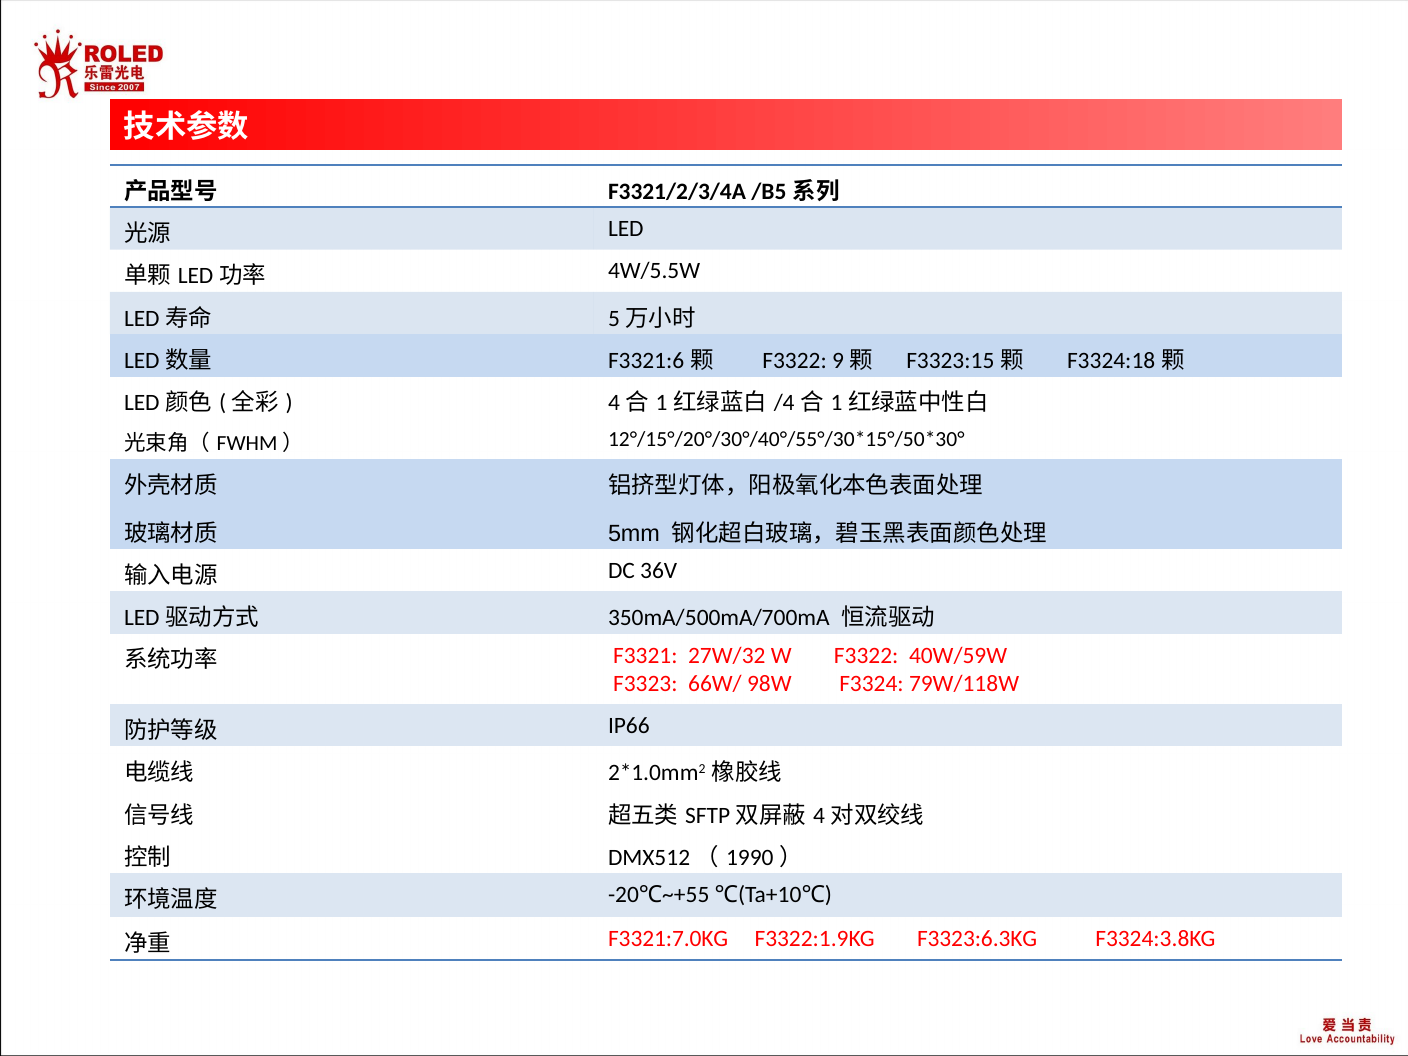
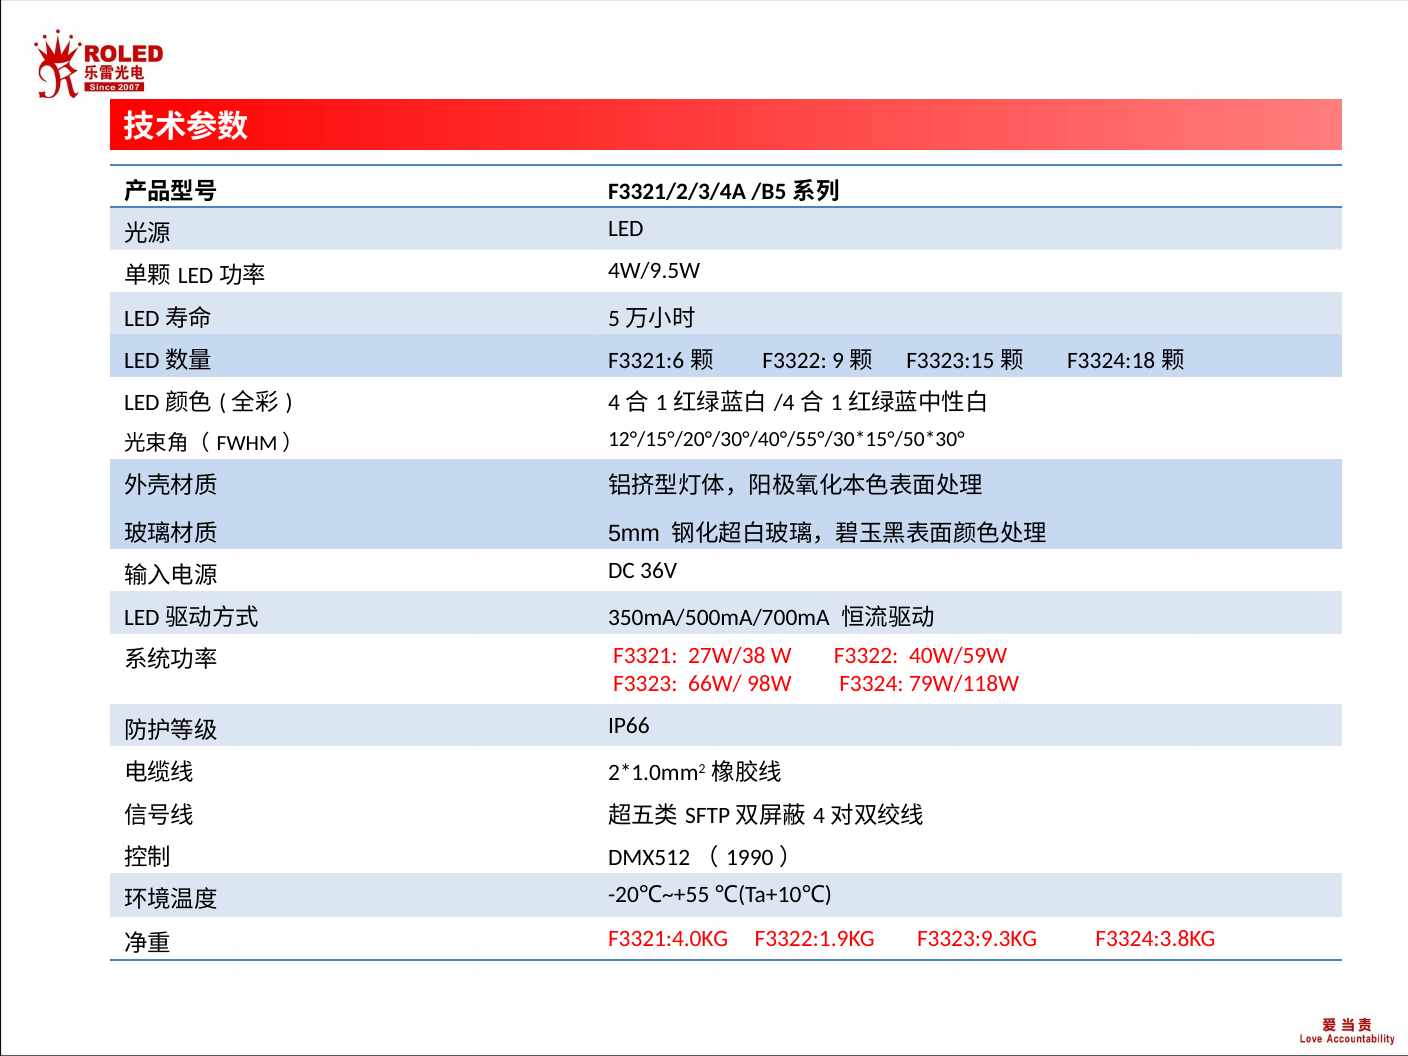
4W/5.5W: 4W/5.5W -> 4W/9.5W (654, 271)
27W/32: 27W/32 -> 27W/38 (727, 655)
F3321:7.0KG: F3321:7.0KG -> F3321:4.0KG (668, 939)
F3323:6.3KG: F3323:6.3KG -> F3323:9.3KG (977, 939)
